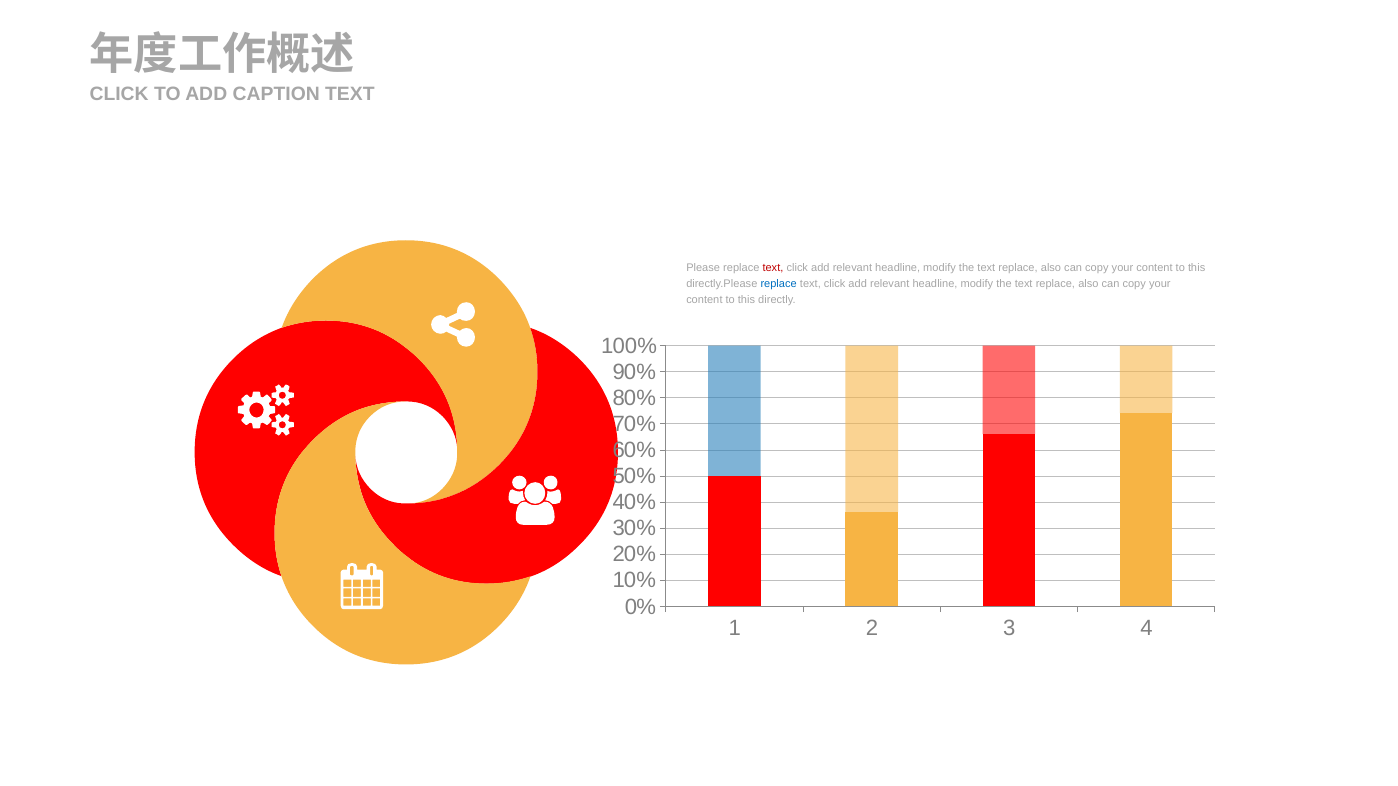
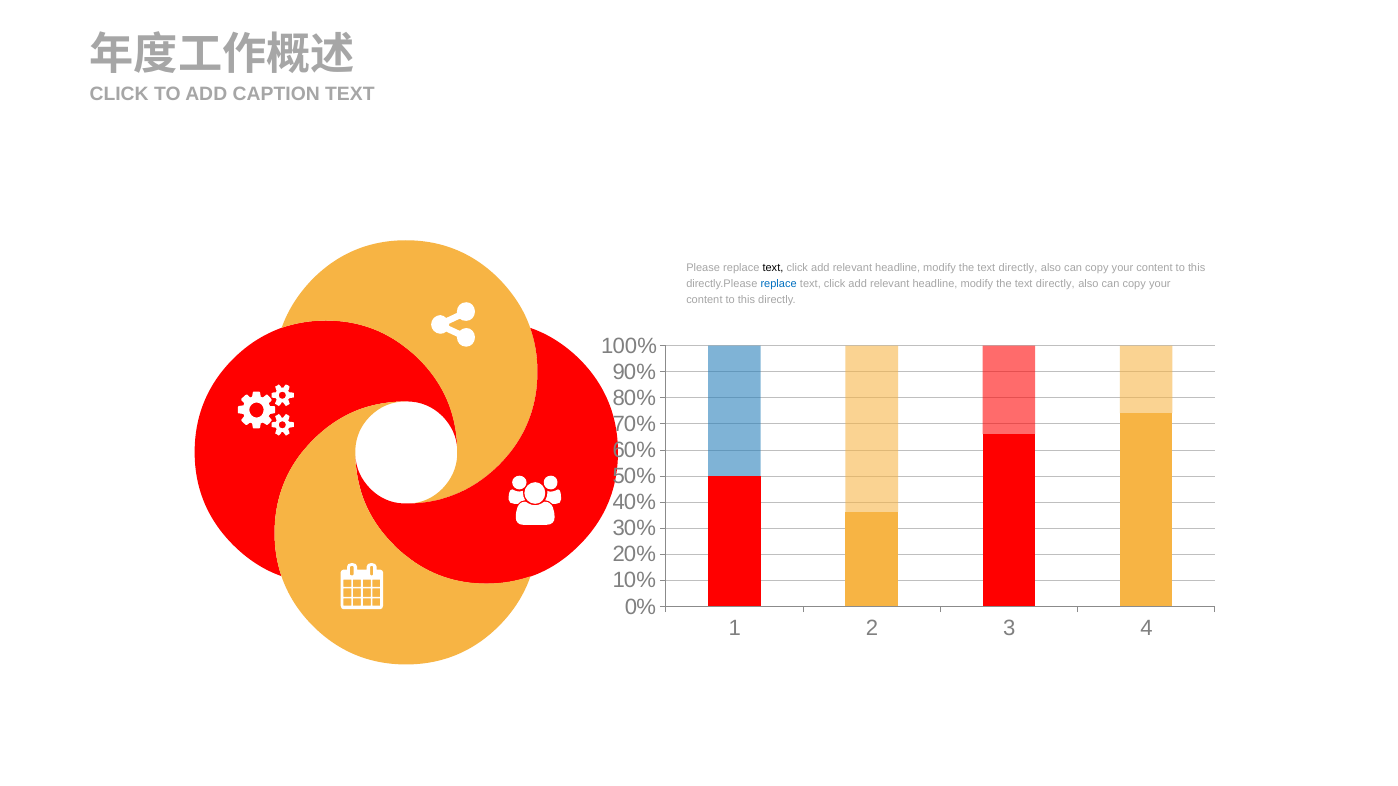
text colour: red -> black (773, 268)
replace: replace -> directly (1018, 268)
replace: replace -> directly (1055, 284)
